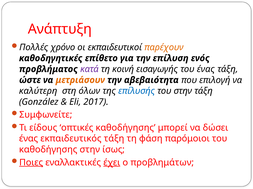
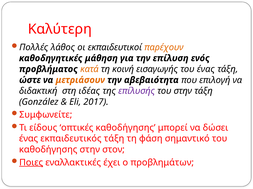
Ανάπτυξη: Ανάπτυξη -> Καλύτερη (60, 29)
χρόνο: χρόνο -> λάθος (63, 47)
επίθετο: επίθετο -> μάθηση (101, 58)
κατά colour: purple -> orange (89, 69)
καλύτερη: καλύτερη -> διδακτική (38, 91)
όλων: όλων -> ιδέας (89, 91)
επίλυσής colour: blue -> purple (137, 91)
παρόμοιοι: παρόμοιοι -> σημαντικό (187, 139)
ίσως: ίσως -> στον (113, 150)
έχει underline: present -> none (112, 163)
